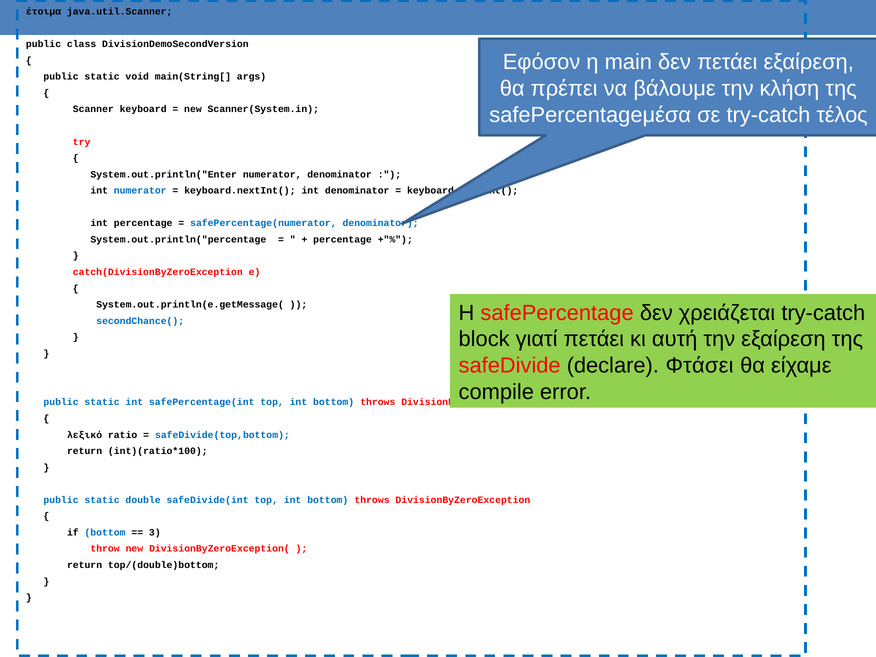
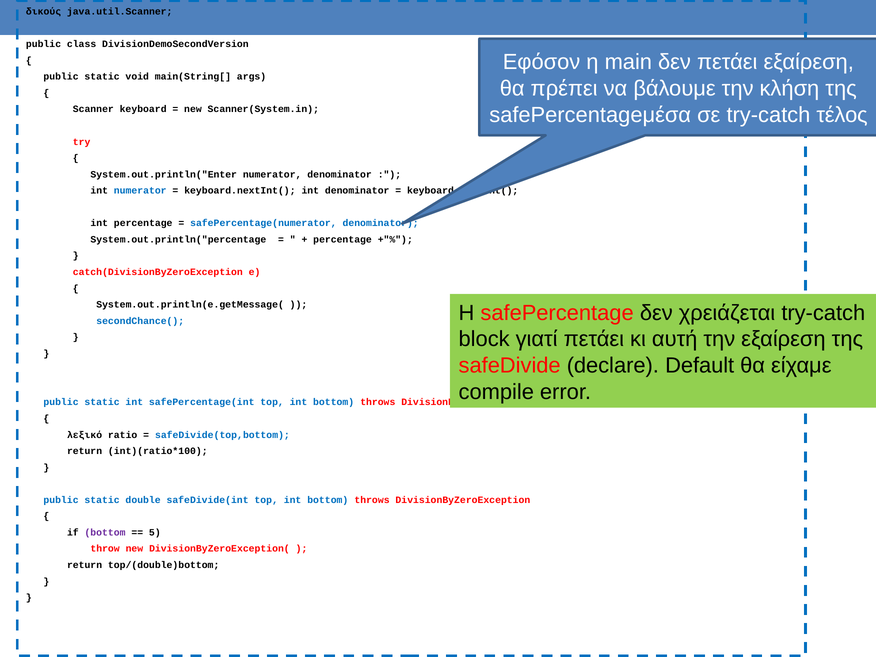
έτοιμα: έτοιμα -> δικούς (44, 12)
Φτάσει: Φτάσει -> Default (700, 366)
bottom colour: blue -> purple (105, 532)
3: 3 -> 5 (155, 532)
